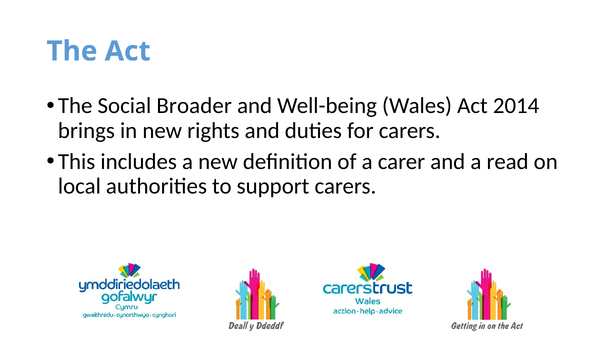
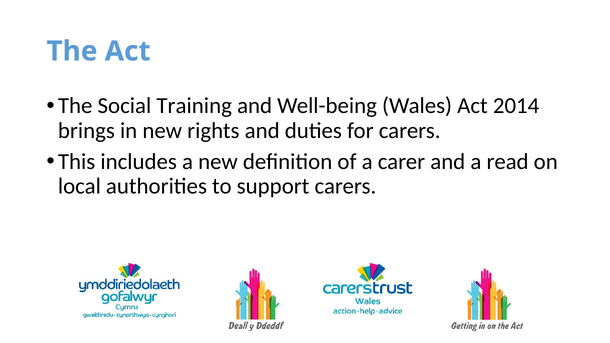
Broader: Broader -> Training (194, 106)
